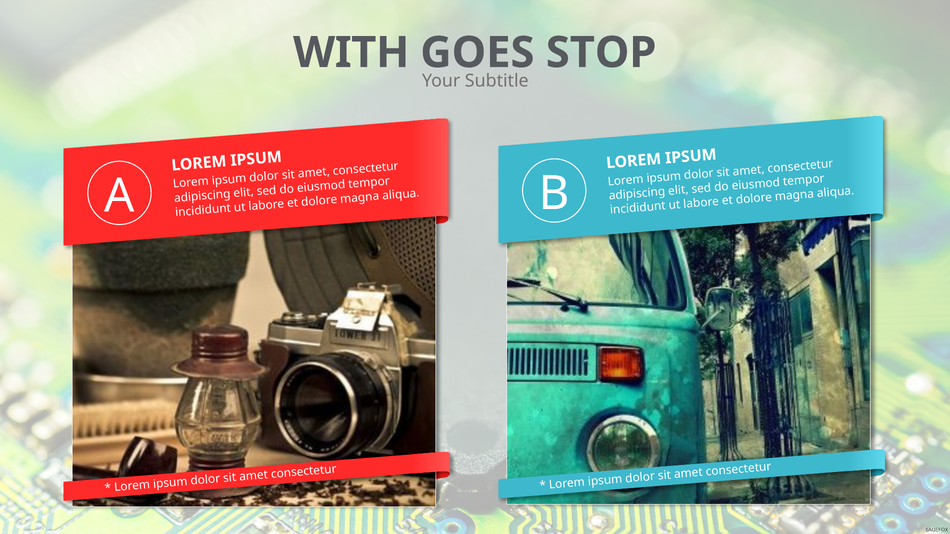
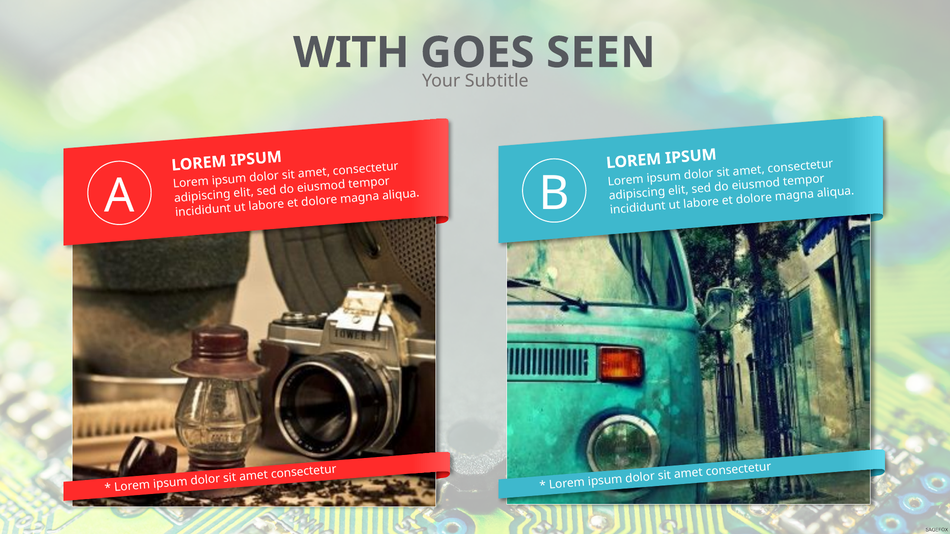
STOP: STOP -> SEEN (601, 53)
